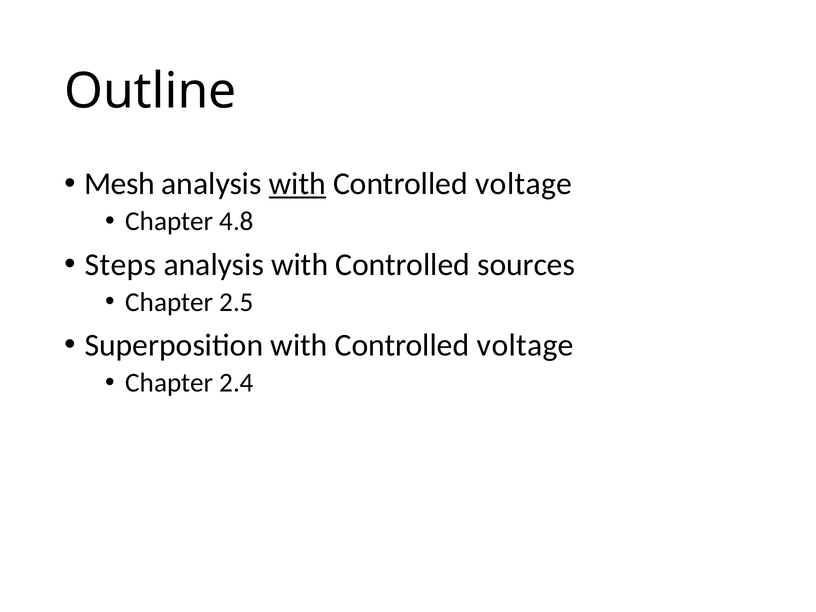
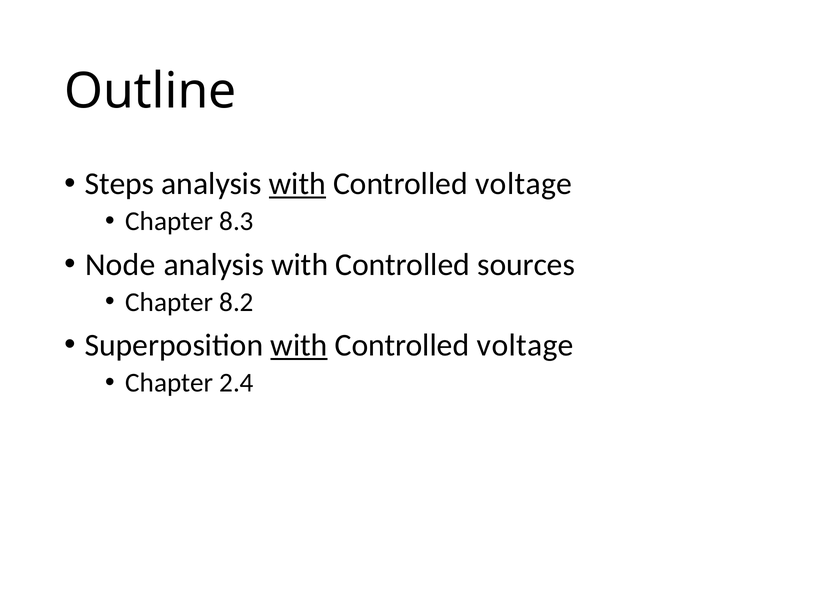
Mesh: Mesh -> Steps (119, 184)
4.8: 4.8 -> 8.3 (237, 221)
Steps: Steps -> Node (120, 265)
2.5: 2.5 -> 8.2 (237, 302)
with underline: none -> present (299, 345)
